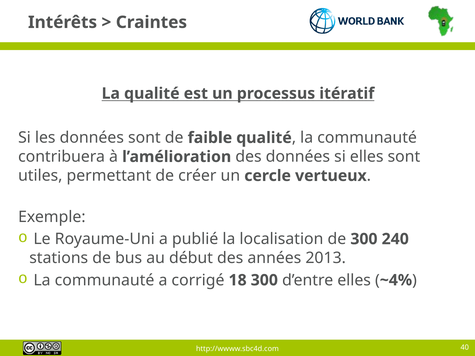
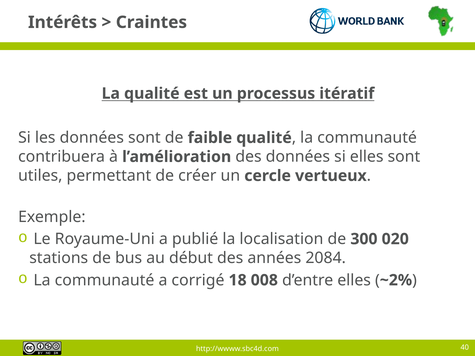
240: 240 -> 020 (395, 239)
2013: 2013 -> 2084 (326, 258)
18 300: 300 -> 008 (264, 280)
~4%: ~4% -> ~2% (396, 280)
